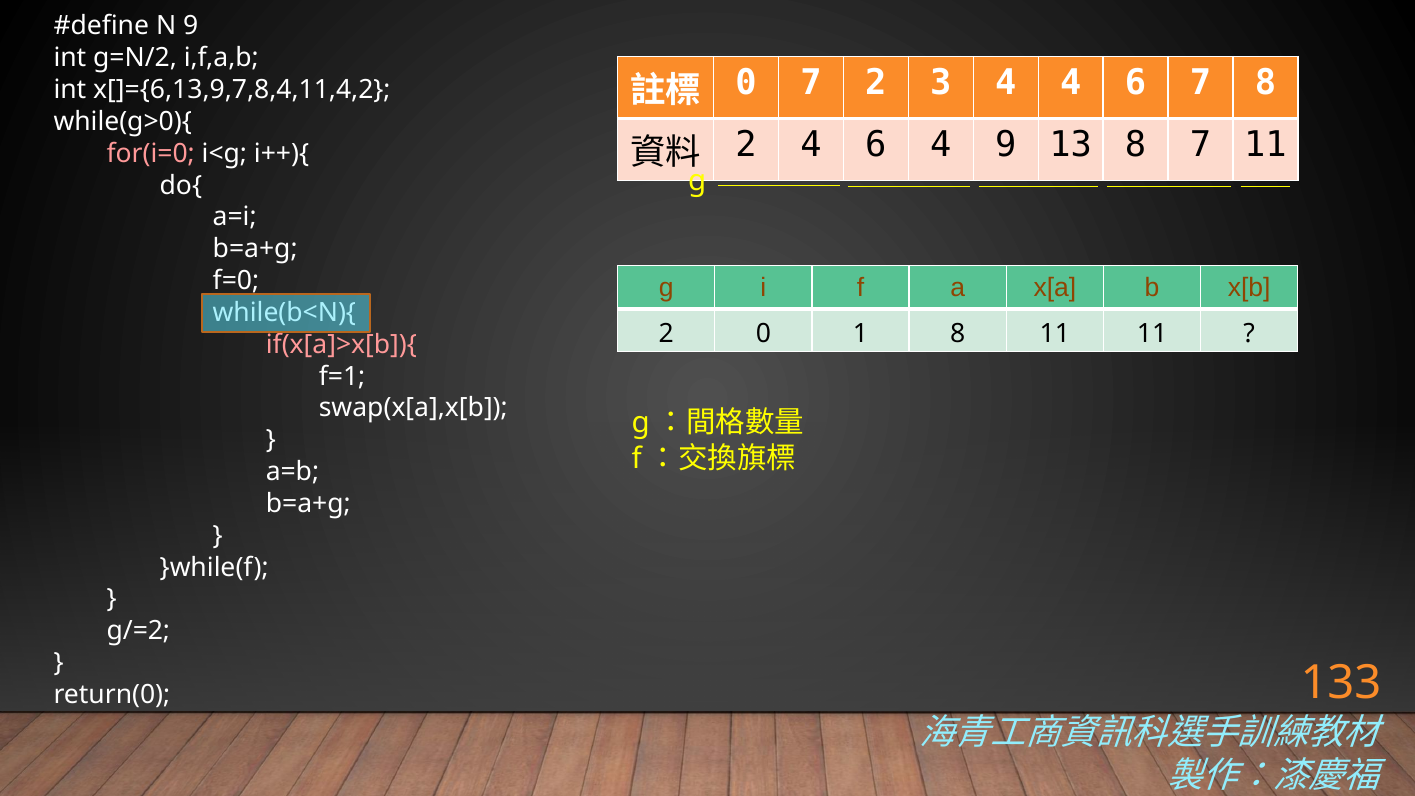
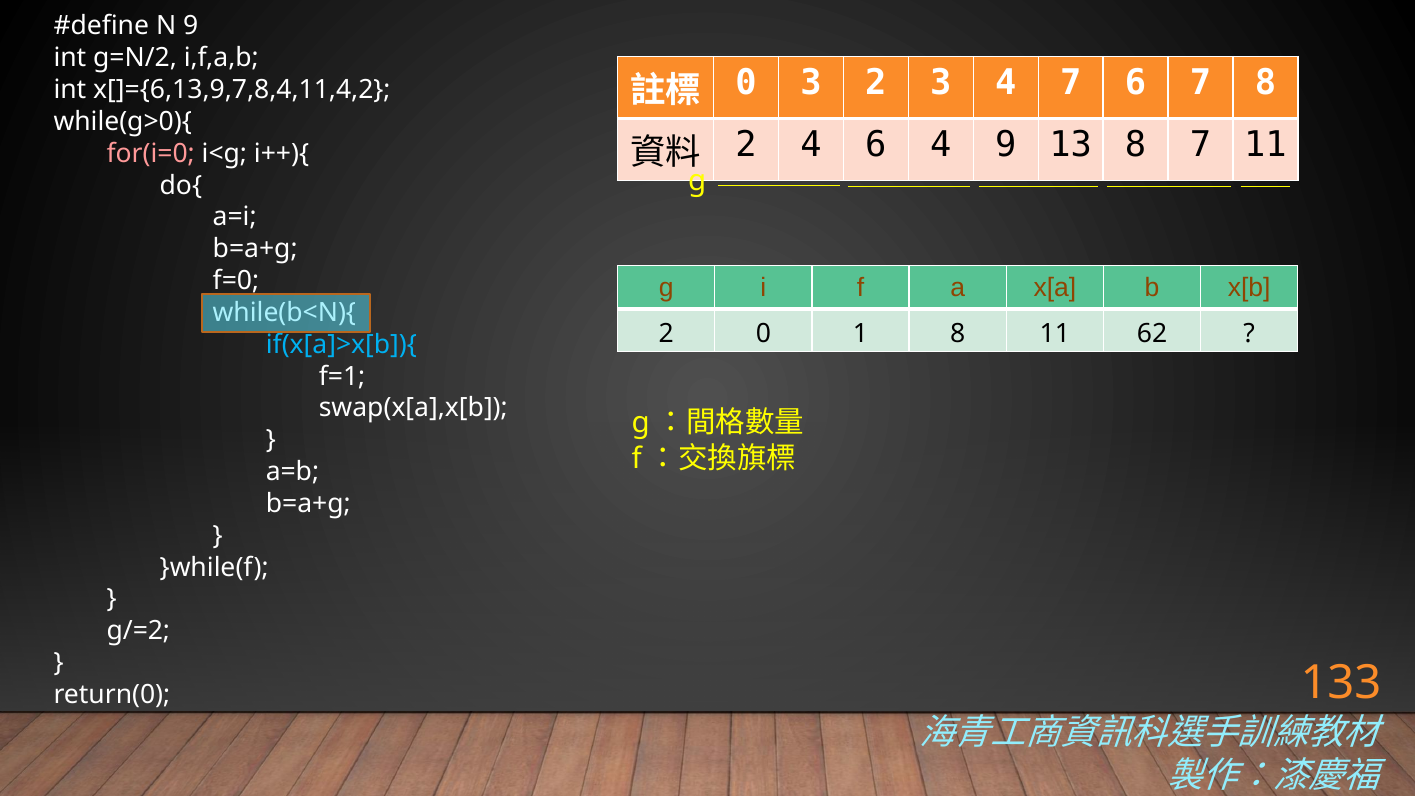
0 7: 7 -> 3 (811, 83)
4 4: 4 -> 7 (1071, 83)
11 11: 11 -> 62 (1152, 334)
if(x[a]>x[b]){ colour: pink -> light blue (341, 344)
